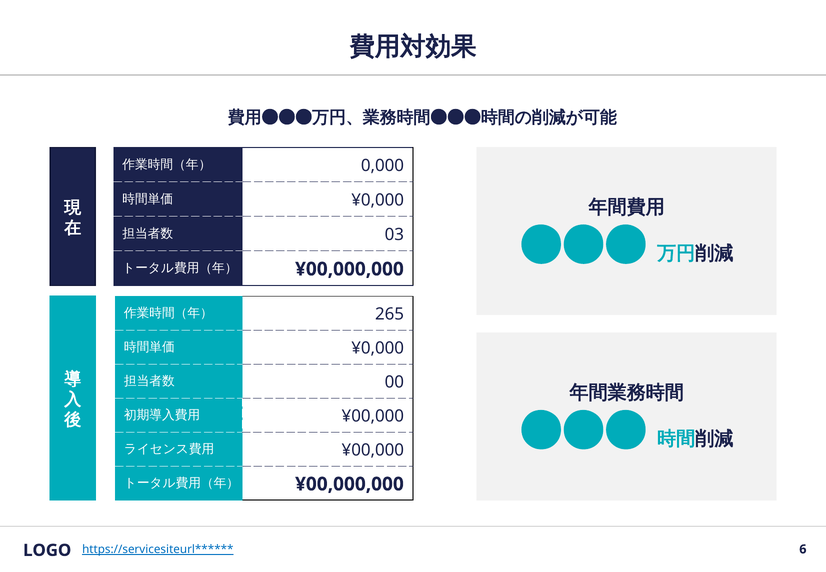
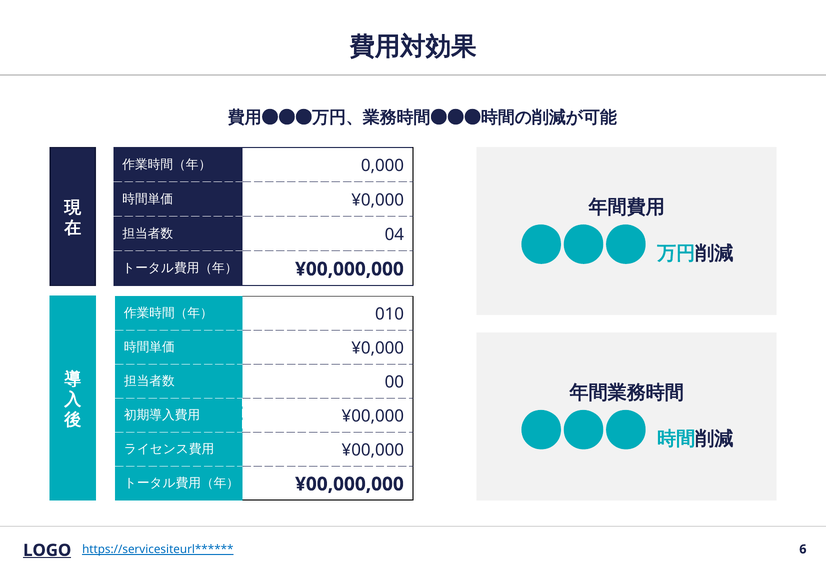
03: 03 -> 04 (394, 234)
265: 265 -> 010 (390, 314)
LOGO underline: none -> present (47, 550)
